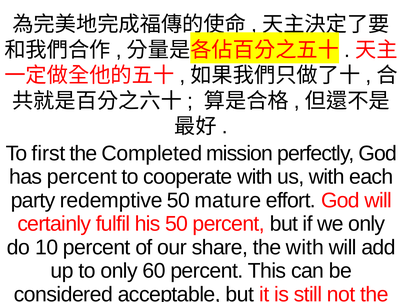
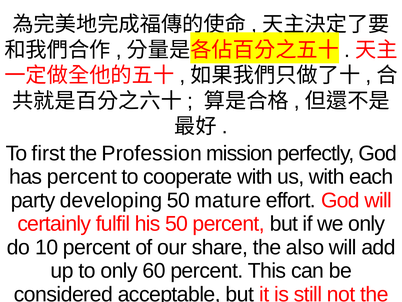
Completed: Completed -> Profession (152, 153)
redemptive: redemptive -> developing (111, 200)
the with: with -> also (305, 247)
